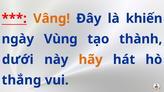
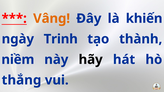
Vùng: Vùng -> Trinh (61, 39)
dưới: dưới -> niềm (18, 60)
hãy colour: orange -> black (91, 60)
